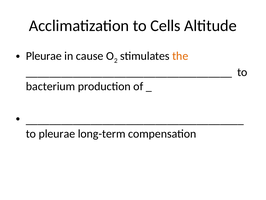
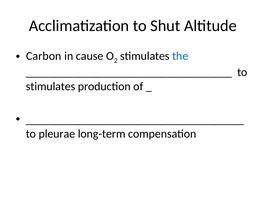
Cells: Cells -> Shut (165, 26)
Pleurae: Pleurae -> Carbon (44, 56)
the colour: orange -> blue (180, 56)
bacterium: bacterium -> stimulates (51, 86)
